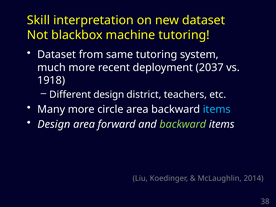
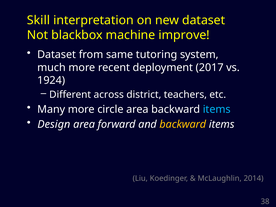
machine tutoring: tutoring -> improve (184, 35)
2037: 2037 -> 2017 (210, 67)
1918: 1918 -> 1924 (51, 80)
Different design: design -> across (109, 95)
backward colour: light green -> yellow (183, 124)
